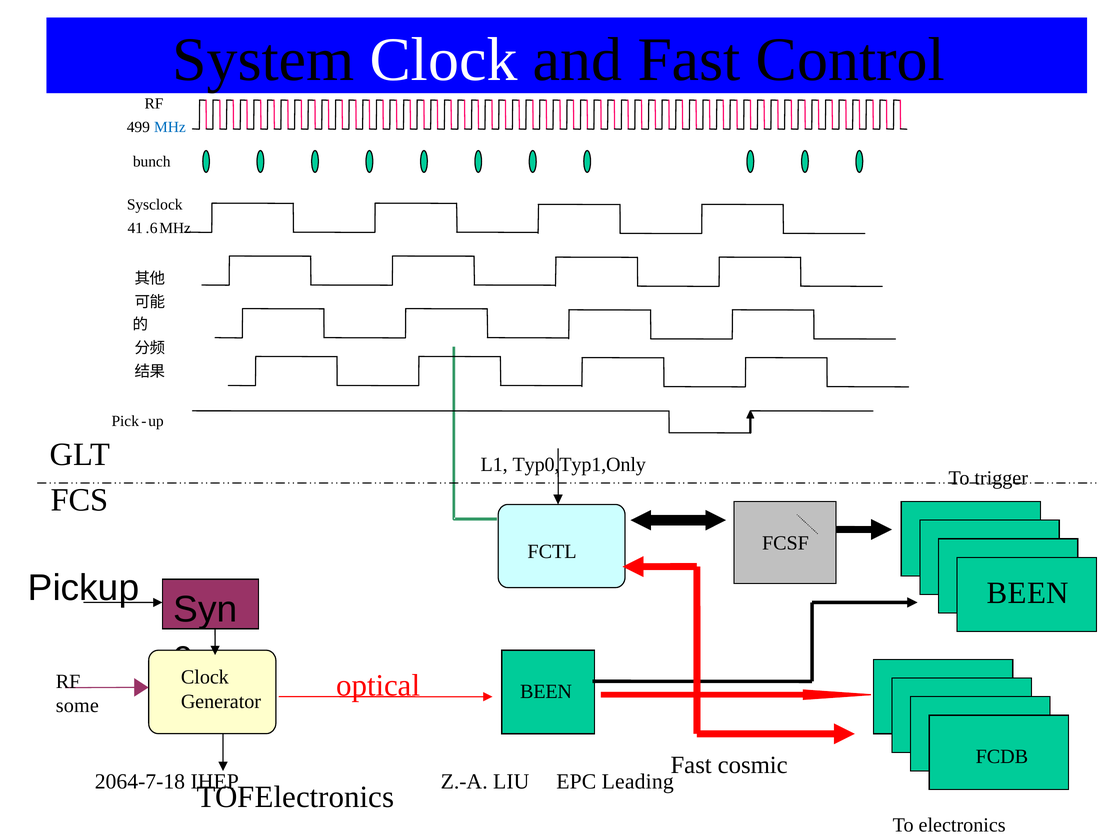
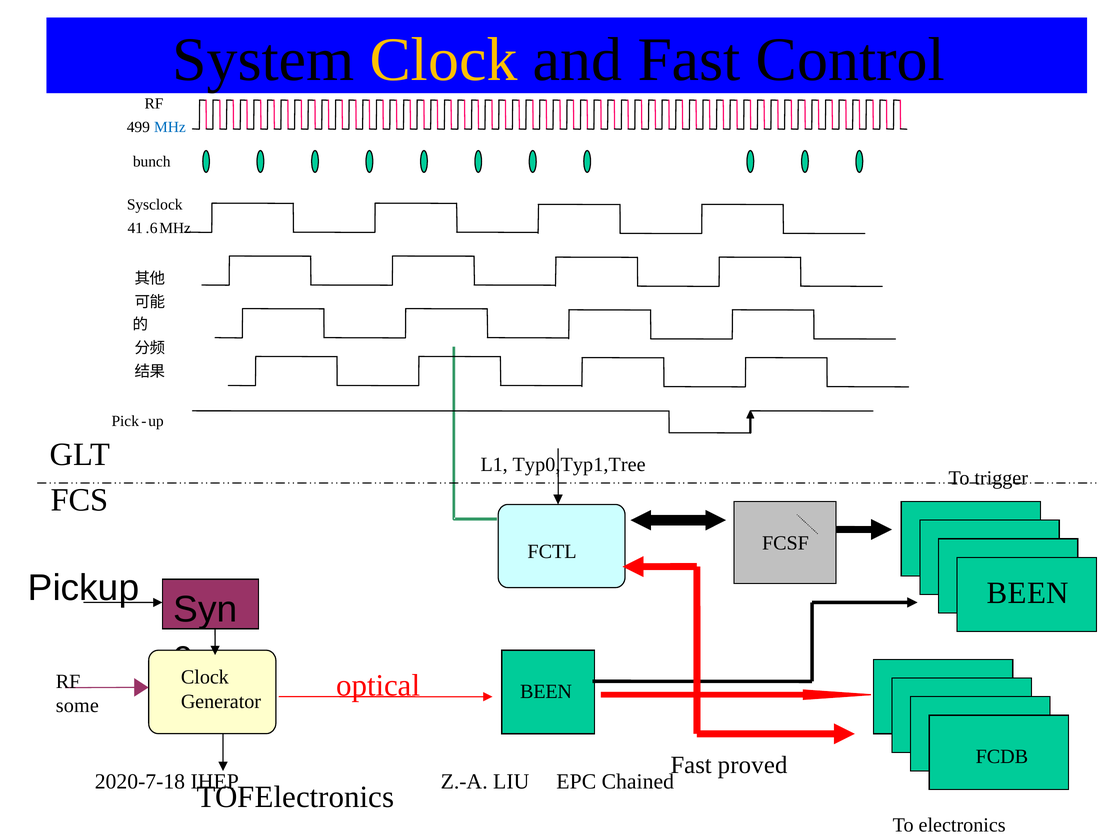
Clock colour: white -> yellow (444, 60)
Typ0,Typ1,Only: Typ0,Typ1,Only -> Typ0,Typ1,Tree (579, 465)
cosmic: cosmic -> proved (753, 765)
2064-7-18: 2064-7-18 -> 2020-7-18 (140, 782)
Leading: Leading -> Chained (638, 782)
